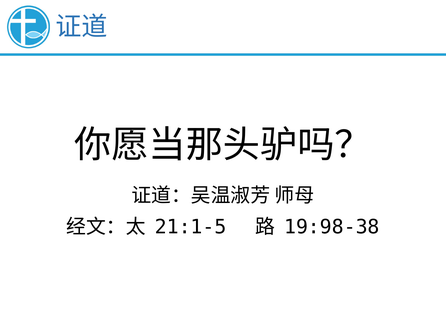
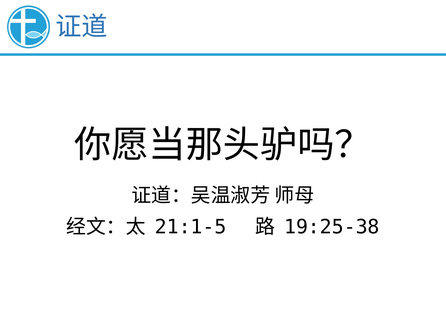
19:98-38: 19:98-38 -> 19:25-38 (332, 227)
